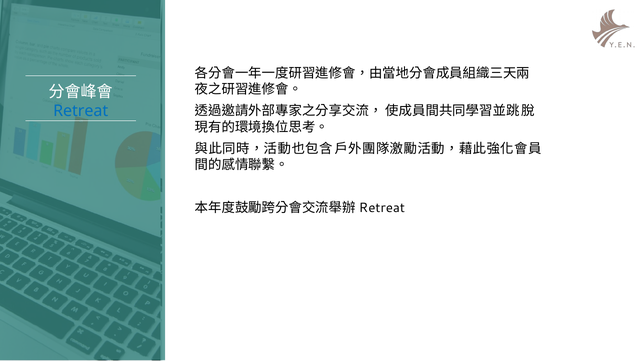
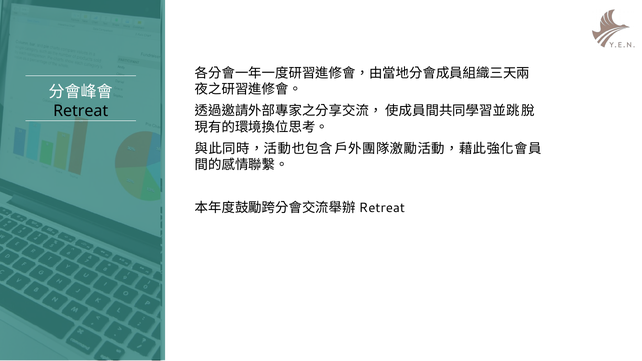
Retreat colour: blue -> black (81, 111)
